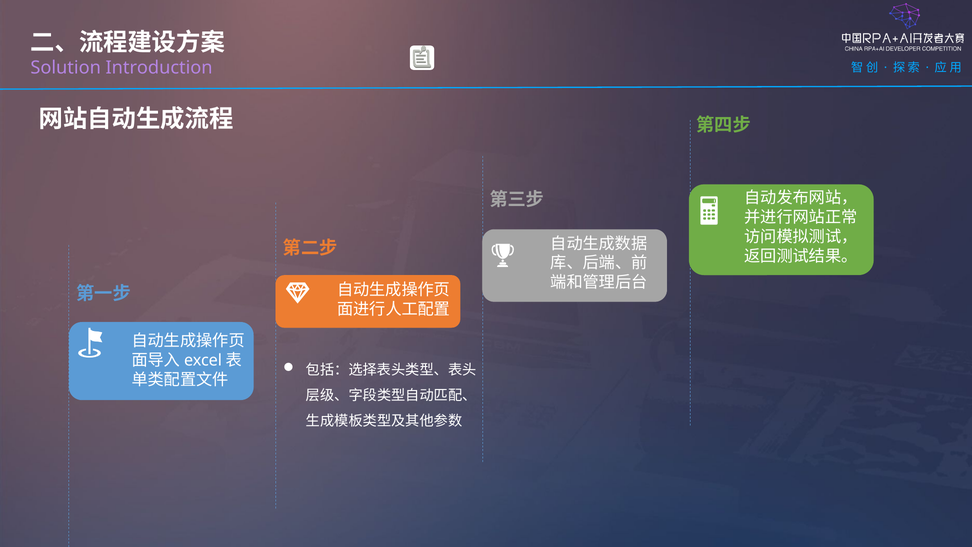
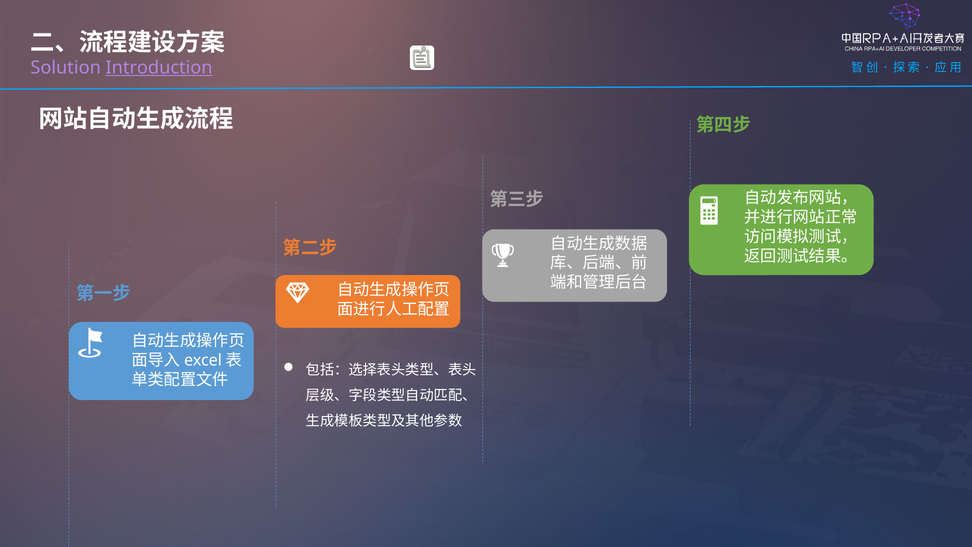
Introduction underline: none -> present (159, 68)
